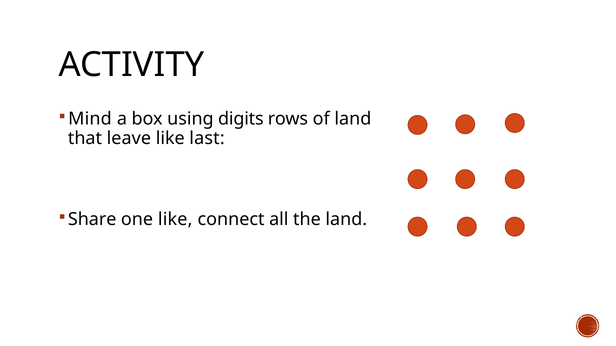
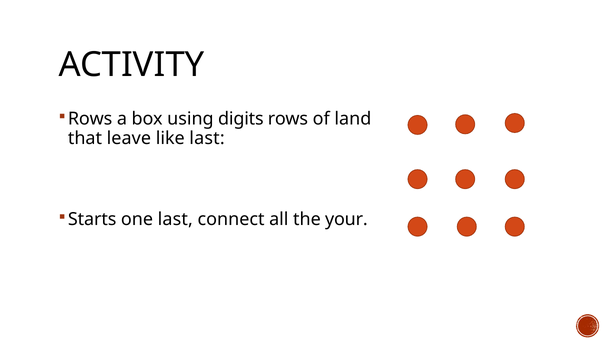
Mind: Mind -> Rows (90, 119)
Share: Share -> Starts (92, 220)
one like: like -> last (175, 220)
the land: land -> your (346, 220)
